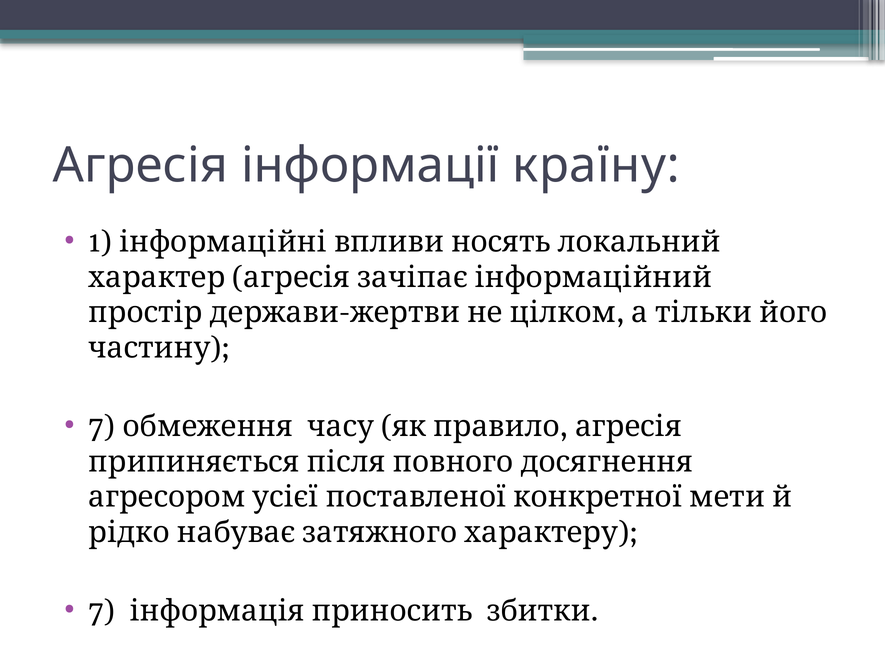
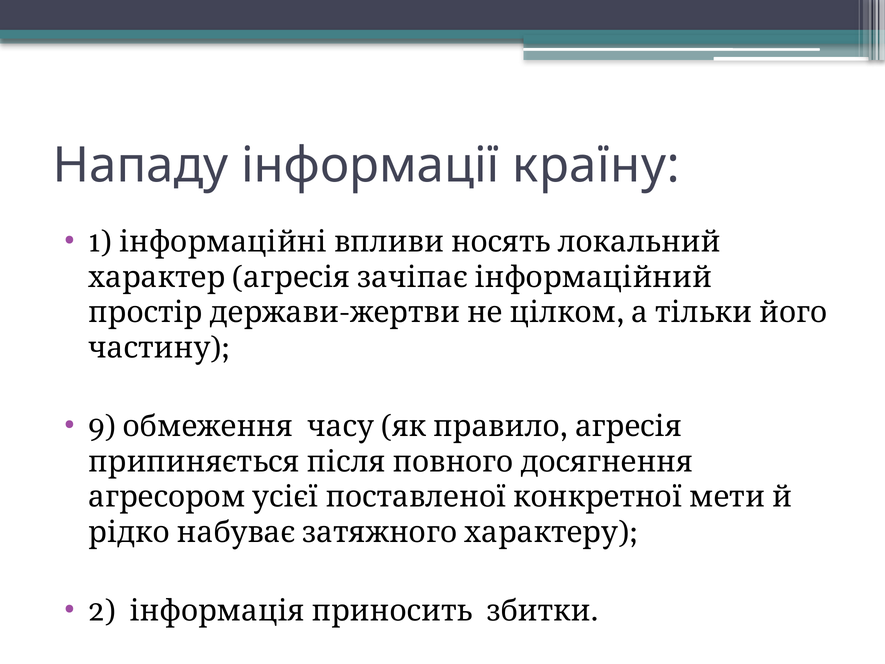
Агресія: Агресія -> Нападу (141, 166)
7: 7 -> 9 (102, 426)
7: 7 -> 2 (102, 611)
